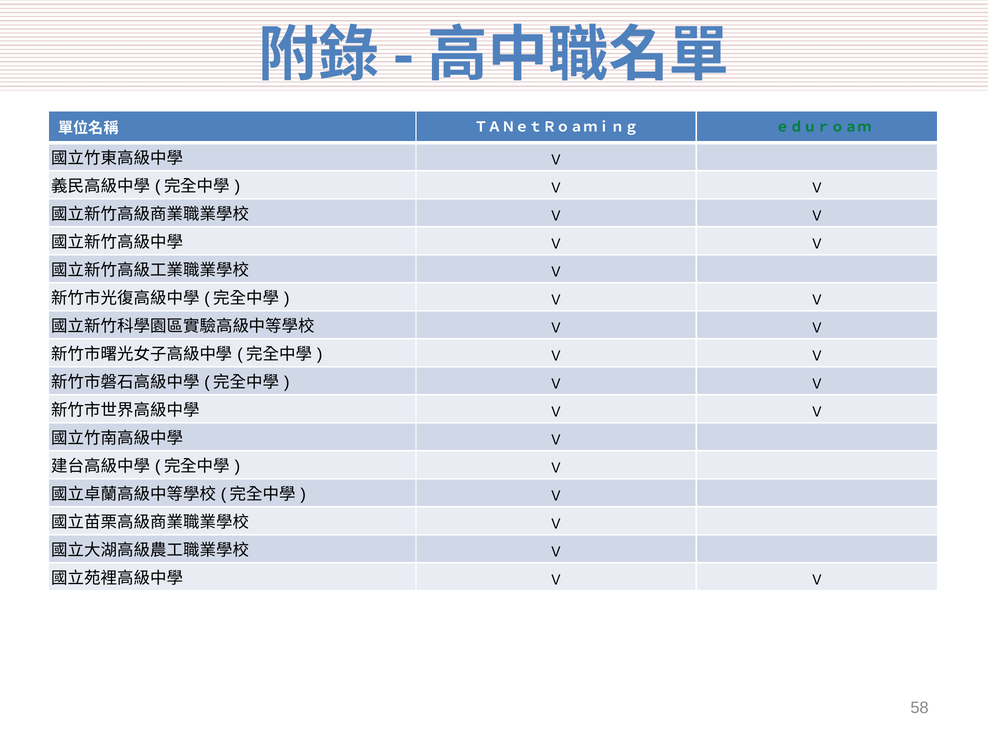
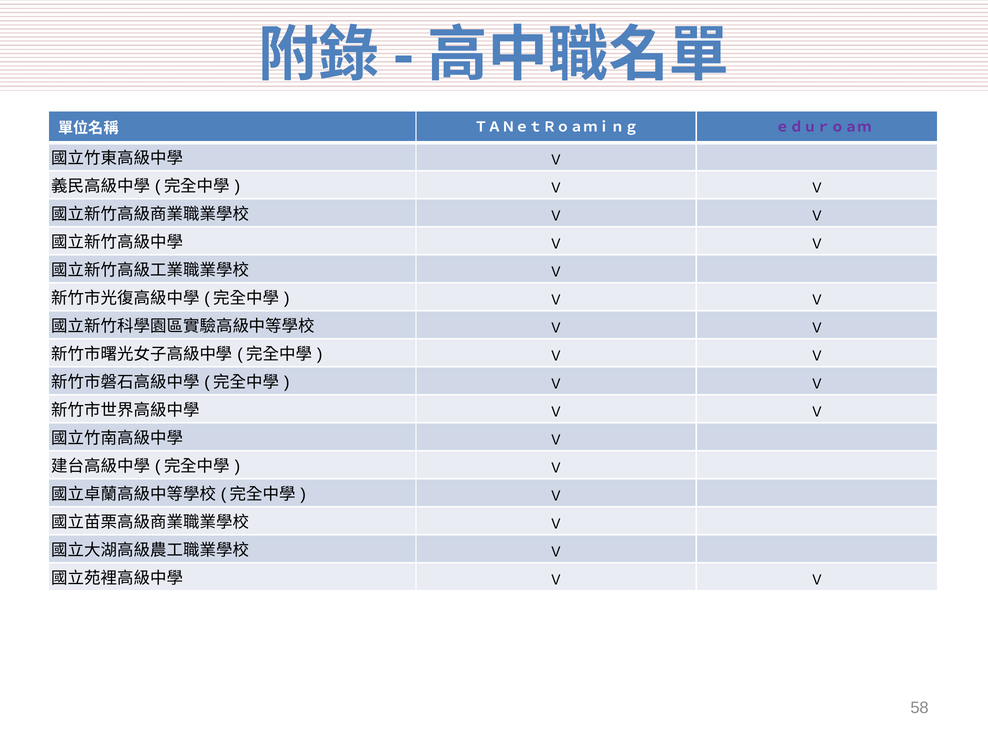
ｅｄｕｒｏａｍ colour: green -> purple (824, 127)
